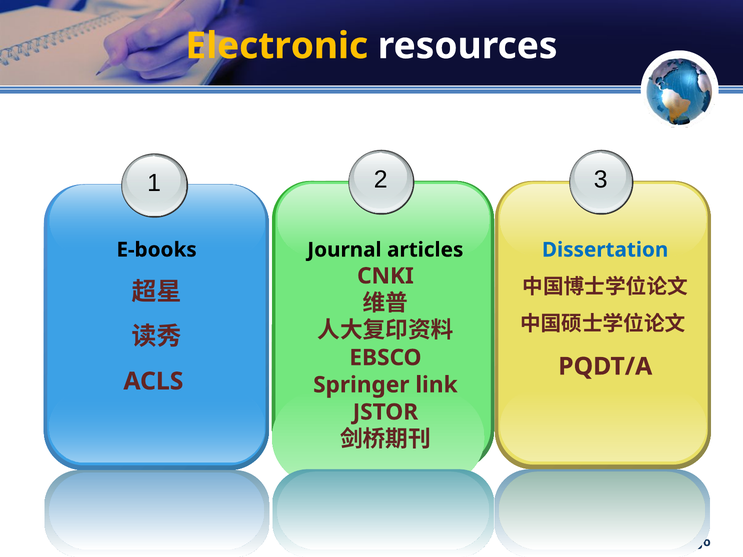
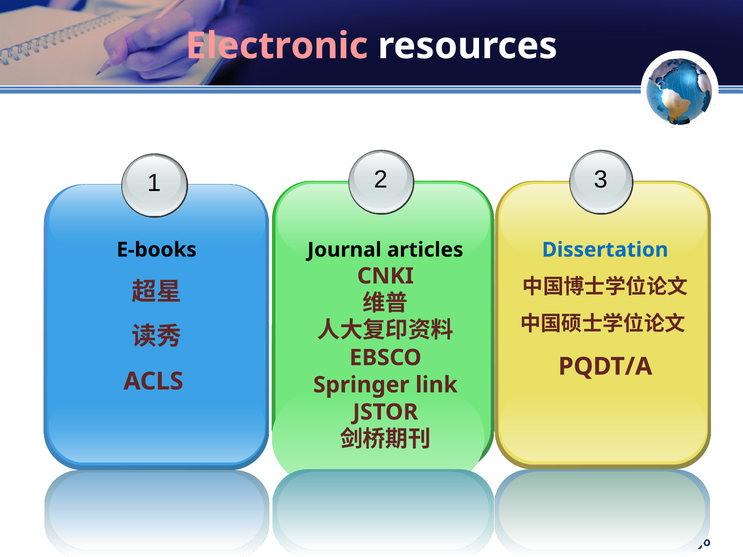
Electronic colour: yellow -> pink (277, 46)
